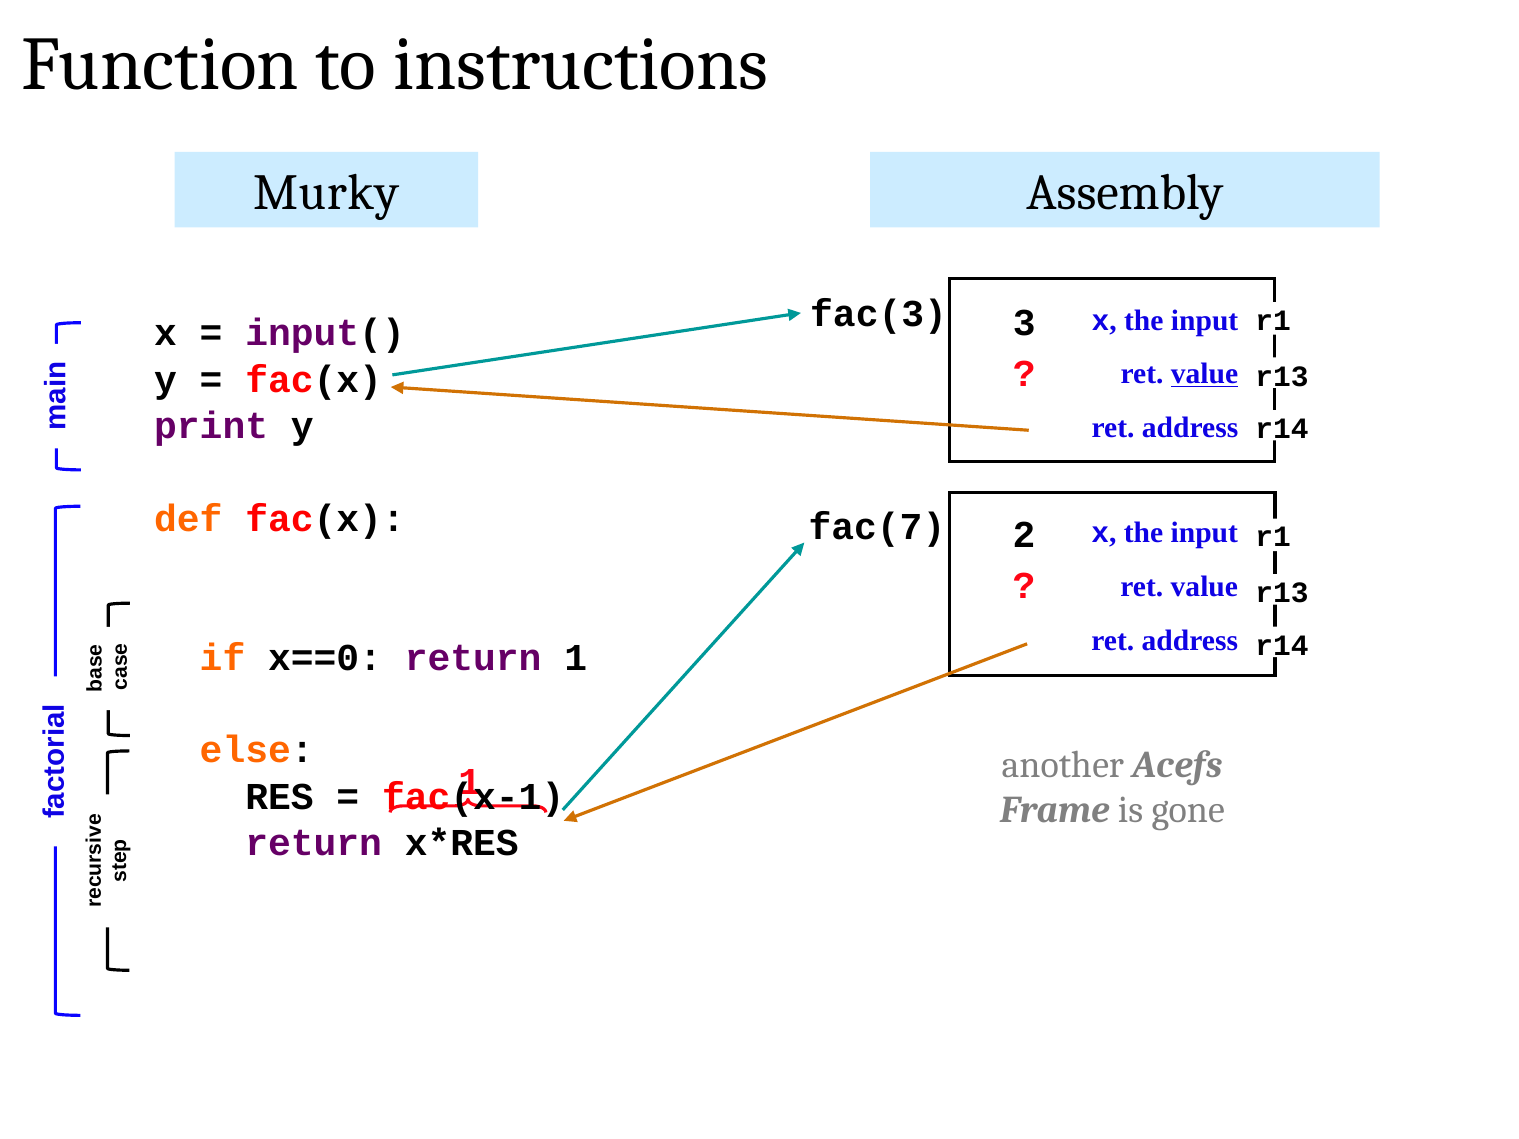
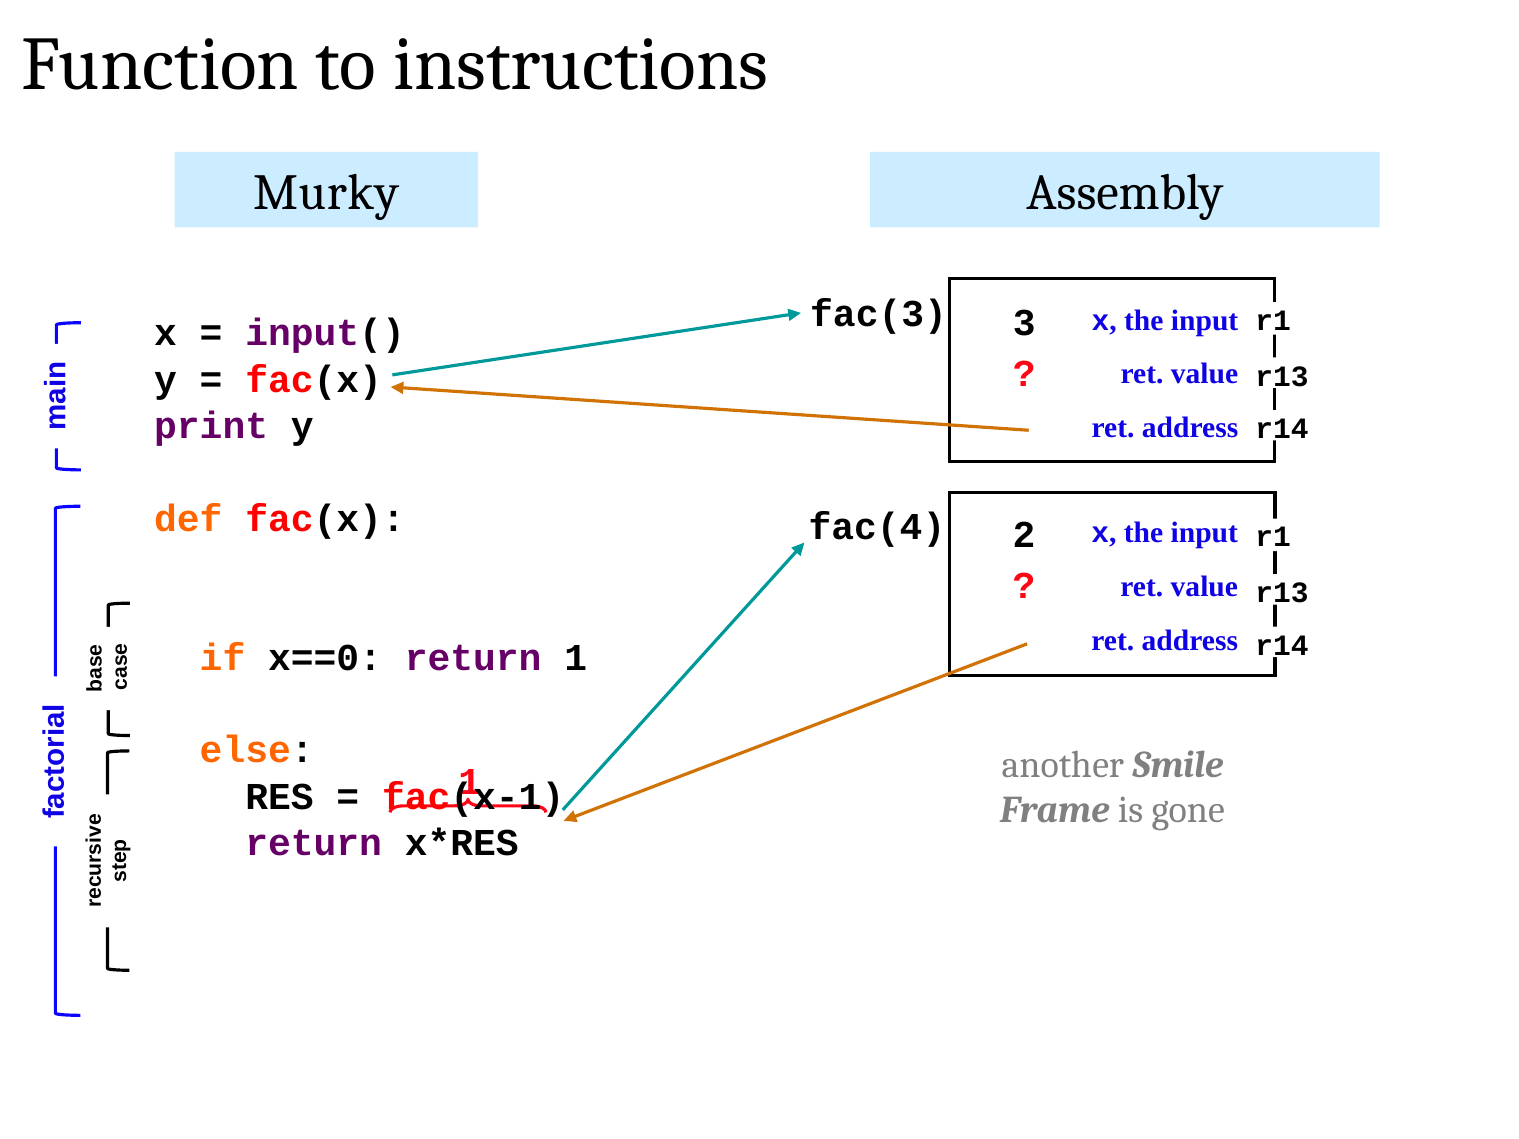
value underline: present -> none (1205, 374)
fac(7: fac(7 -> fac(4 (877, 527)
Acefs: Acefs -> Smile (1178, 765)
